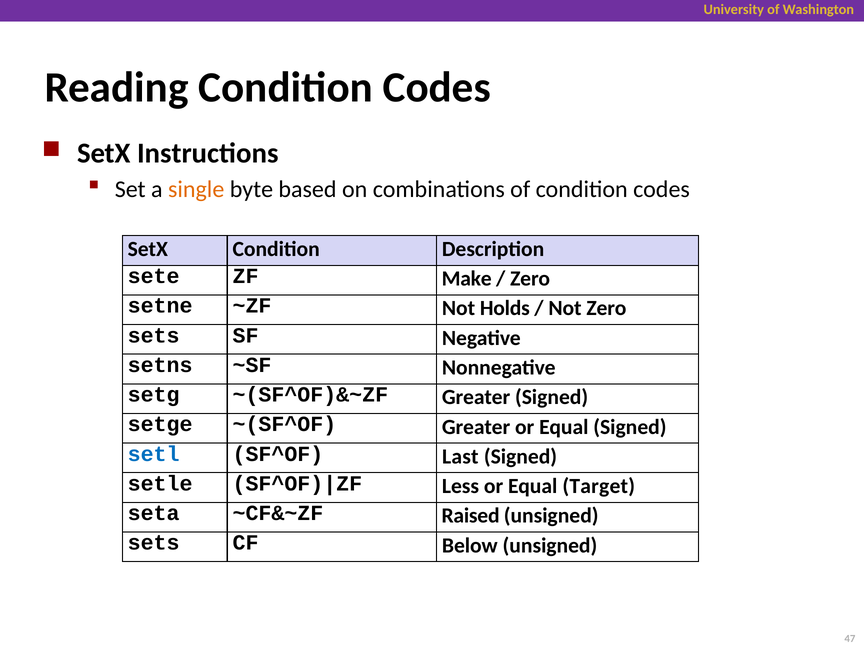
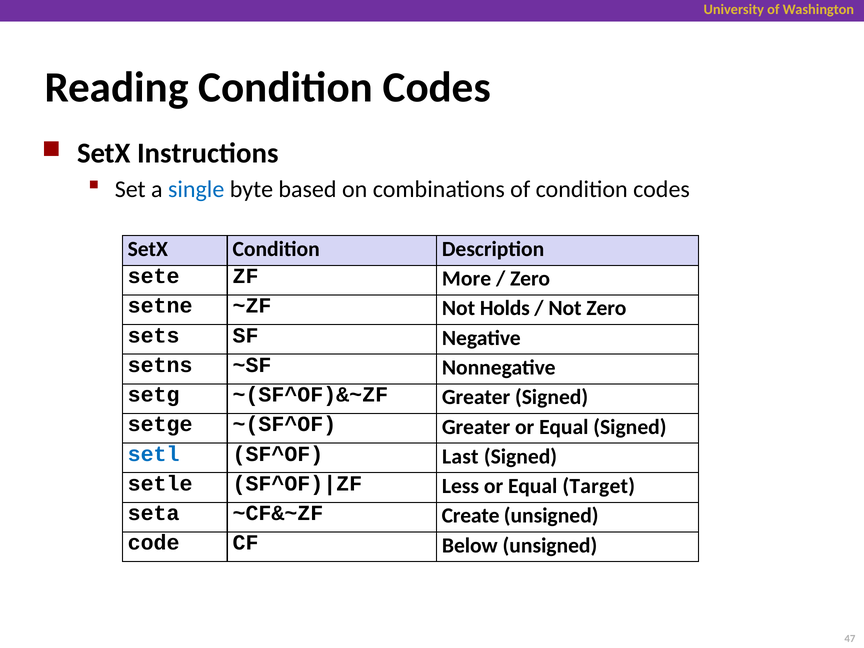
single colour: orange -> blue (196, 189)
Make: Make -> More (467, 279)
Raised: Raised -> Create (471, 516)
sets: sets -> code (154, 543)
